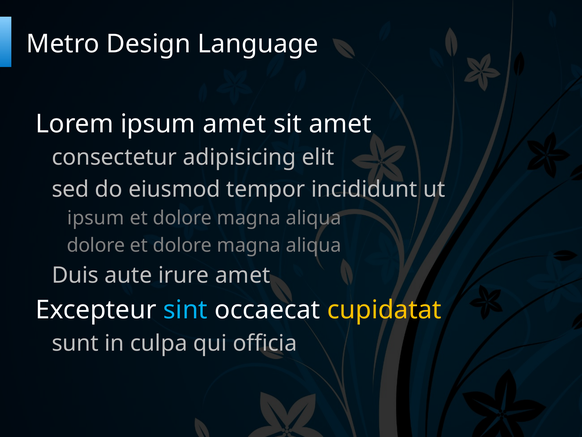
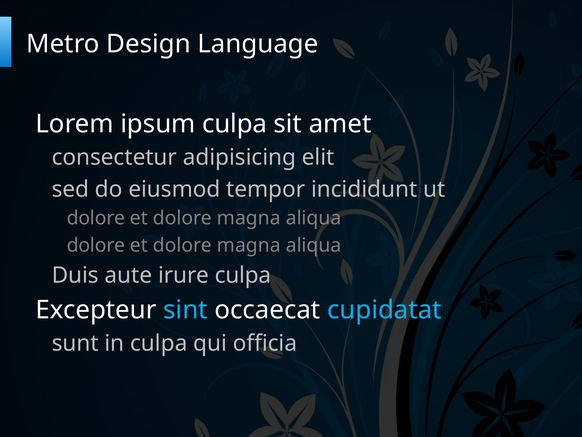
ipsum amet: amet -> culpa (235, 124)
ipsum: ipsum -> dolore (96, 218)
irure amet: amet -> culpa (243, 275)
cupidatat colour: yellow -> light blue (384, 310)
